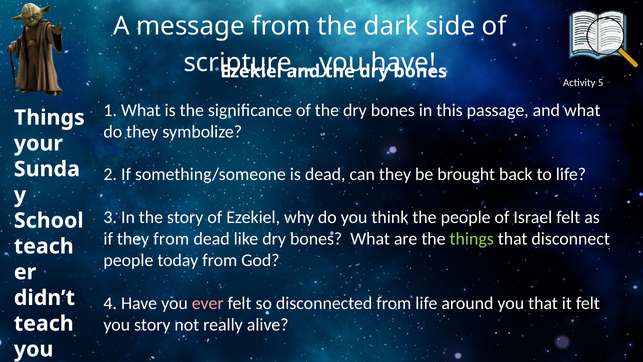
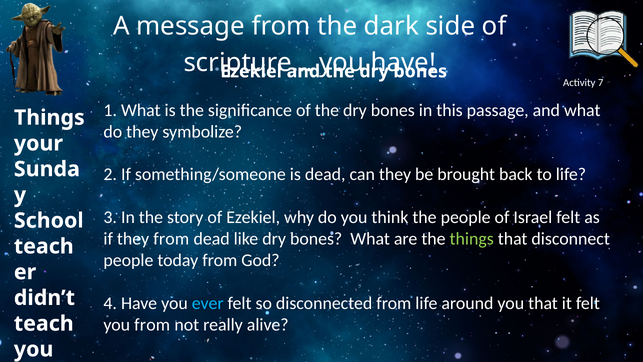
5: 5 -> 7 (601, 82)
ever colour: pink -> light blue (208, 303)
you story: story -> from (152, 324)
